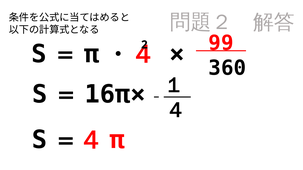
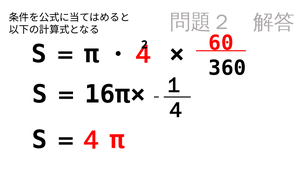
99: 99 -> 60 (221, 43)
